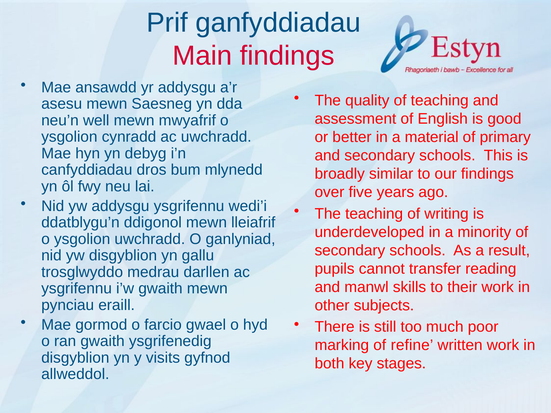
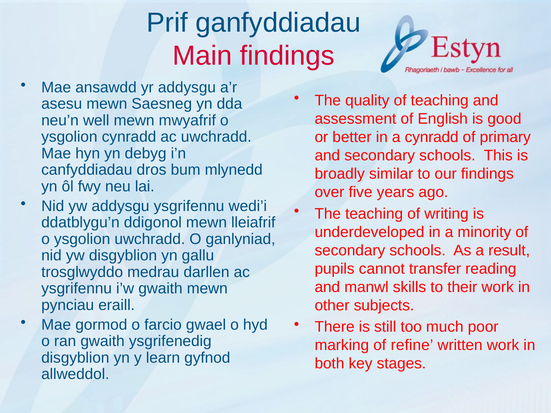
a material: material -> cynradd (432, 137)
visits: visits -> learn (163, 358)
